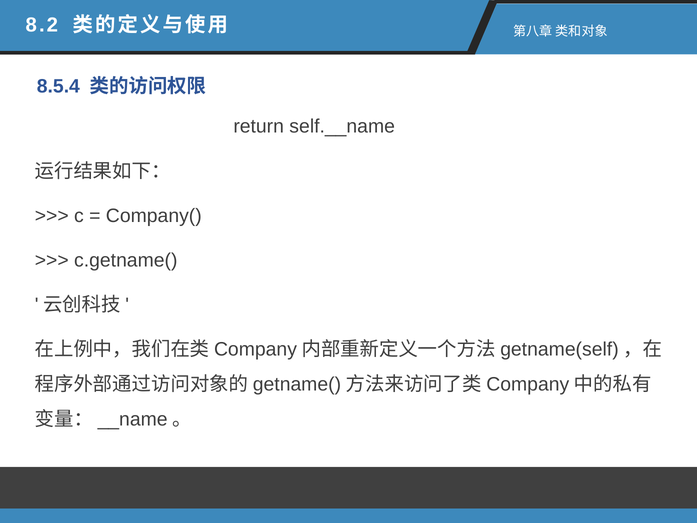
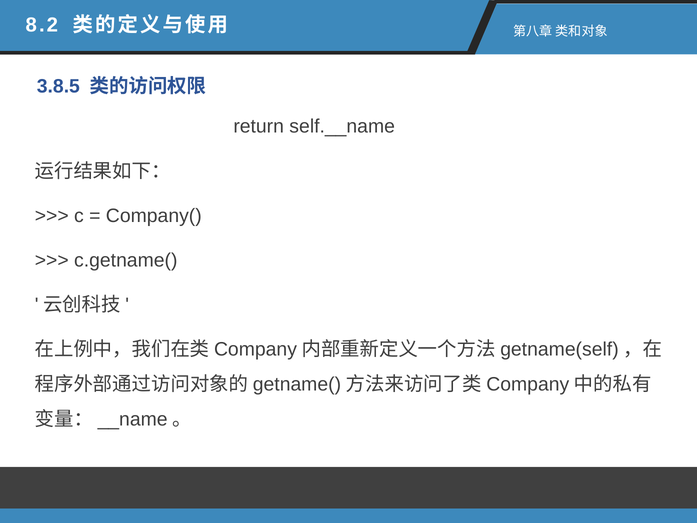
8.5.4: 8.5.4 -> 3.8.5 (58, 86)
